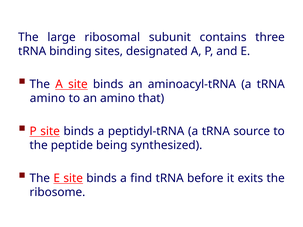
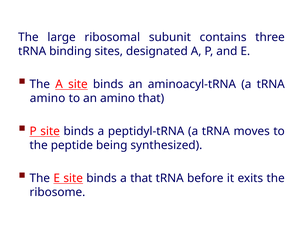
source: source -> moves (252, 131)
a find: find -> that (141, 178)
